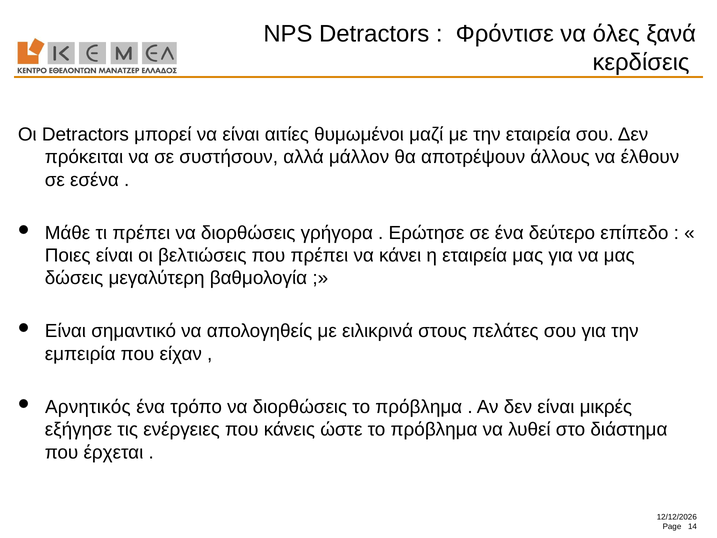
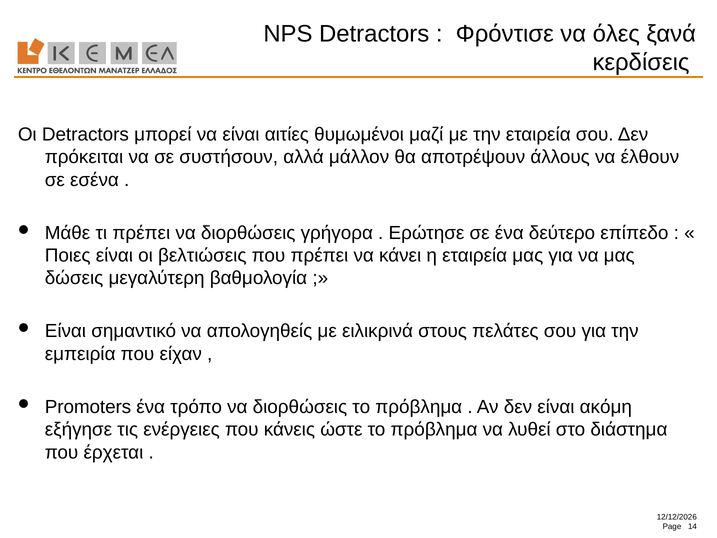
Αρνητικός: Αρνητικός -> Promoters (88, 407)
μικρές: μικρές -> ακόμη (606, 407)
